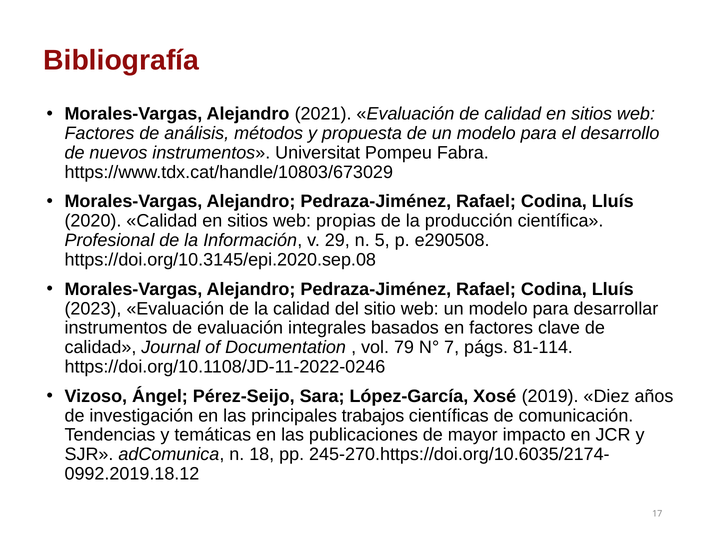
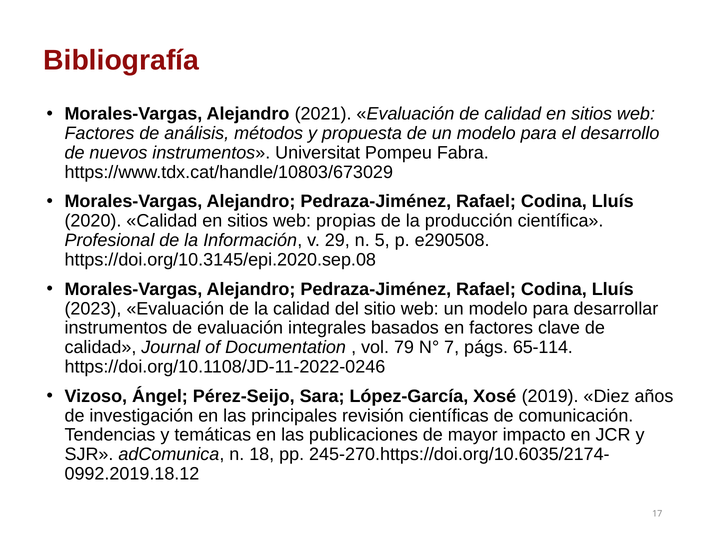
81-114: 81-114 -> 65-114 (543, 348)
trabajos: trabajos -> revisión (373, 416)
